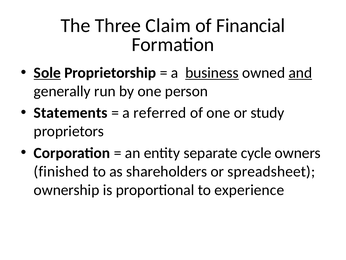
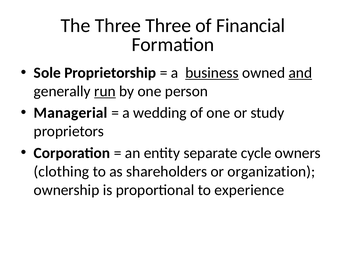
Three Claim: Claim -> Three (168, 26)
Sole underline: present -> none (47, 73)
run underline: none -> present (105, 91)
Statements: Statements -> Managerial (71, 113)
referred: referred -> wedding (160, 113)
finished: finished -> clothing (61, 171)
spreadsheet: spreadsheet -> organization (271, 171)
